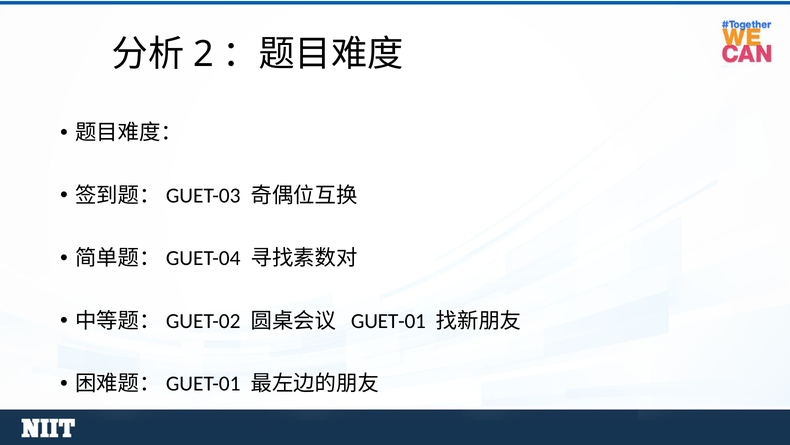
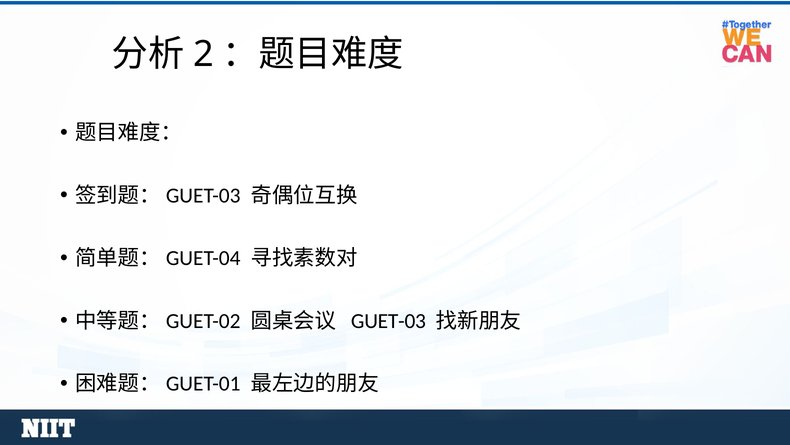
GUET-01: GUET-01 -> GUET-03 (388, 321)
